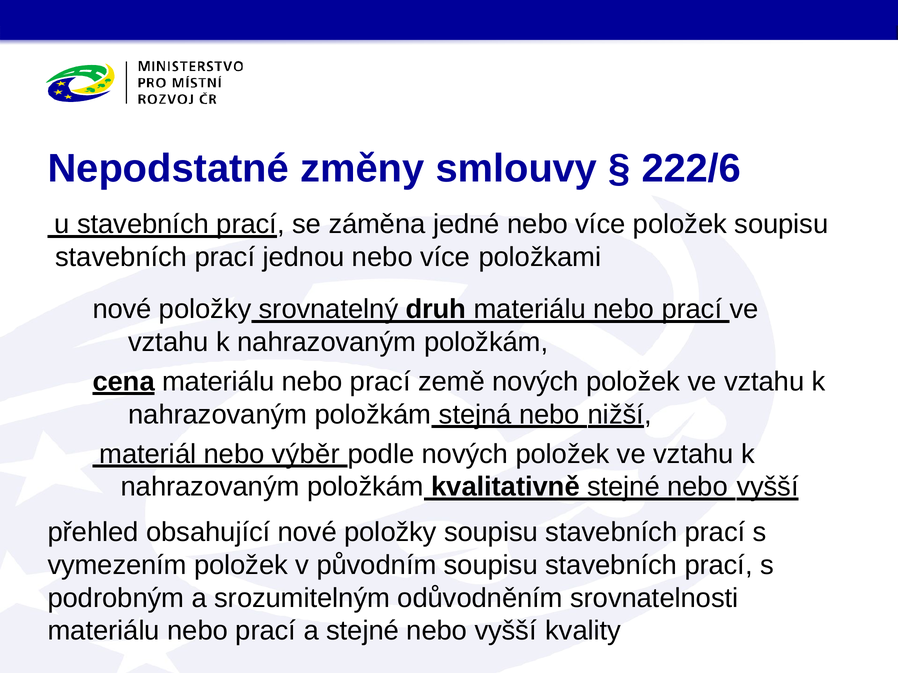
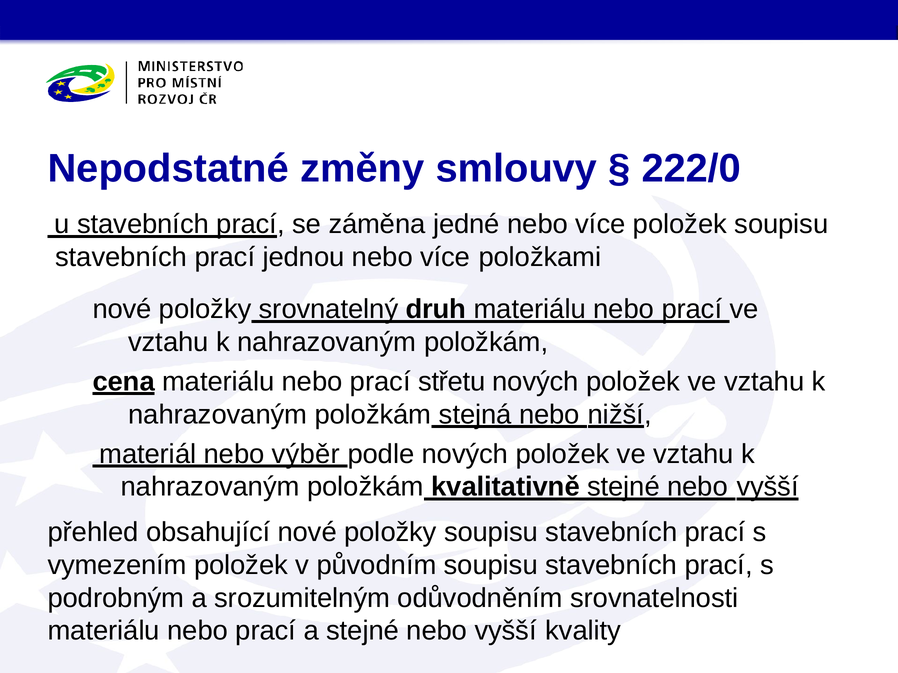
222/6: 222/6 -> 222/0 (691, 169)
země: země -> střetu (452, 382)
